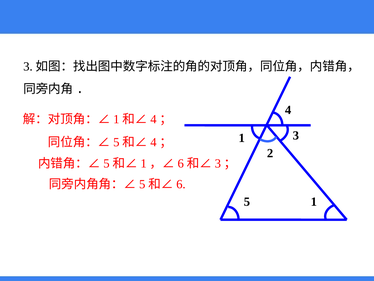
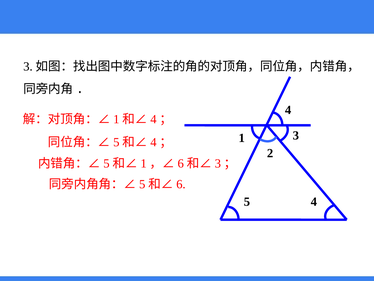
5 1: 1 -> 4 (314, 201)
